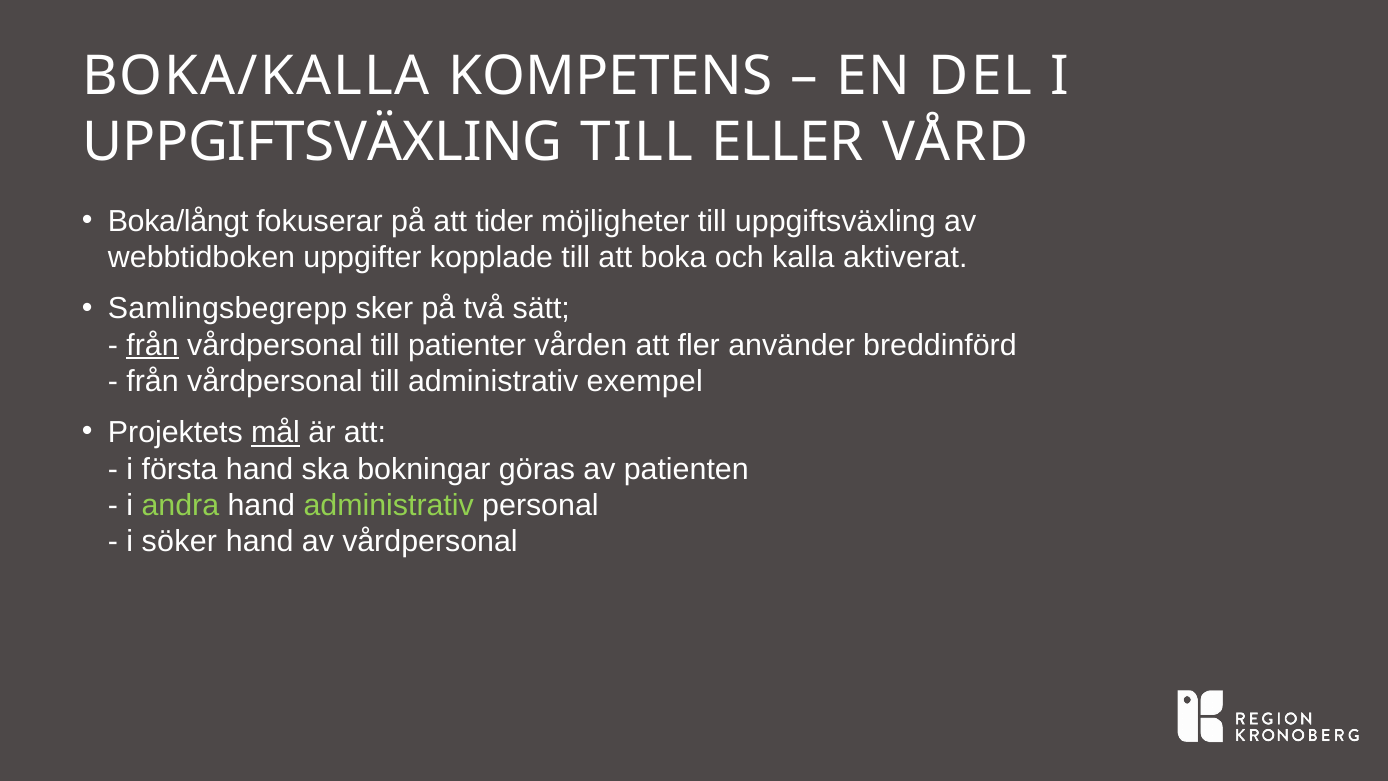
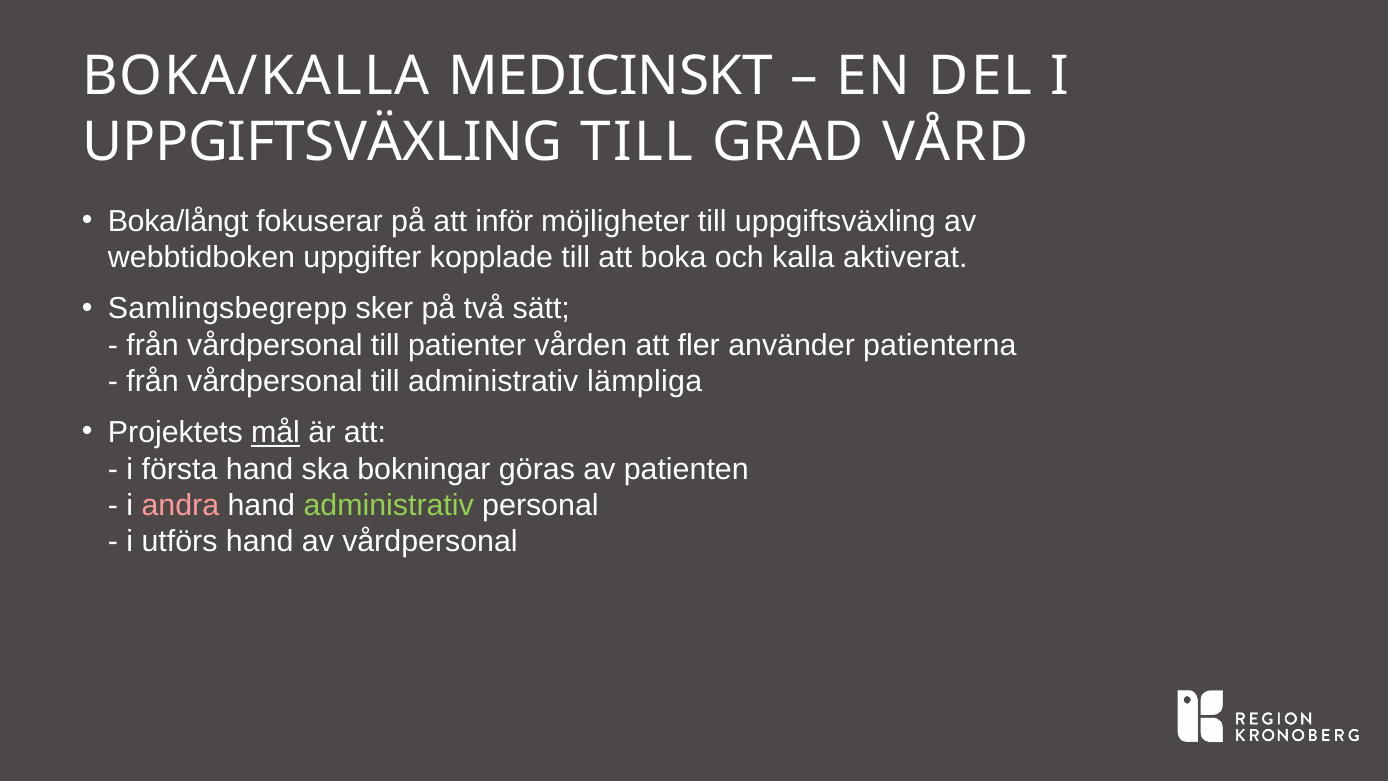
KOMPETENS: KOMPETENS -> MEDICINSKT (611, 77)
ELLER: ELLER -> GRAD (788, 143)
tider: tider -> inför (504, 221)
från underline: present -> none (153, 345)
breddinförd: breddinförd -> patienterna (940, 345)
exempel: exempel -> lämpliga (645, 381)
andra colour: light green -> pink (180, 505)
söker: söker -> utförs (180, 542)
